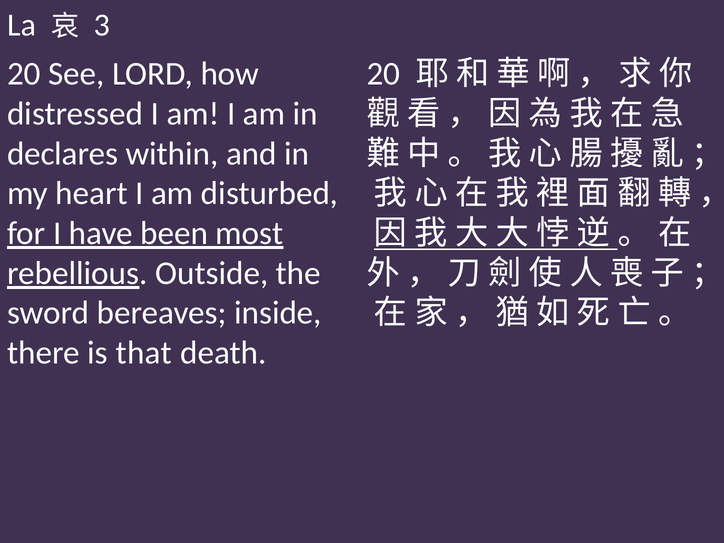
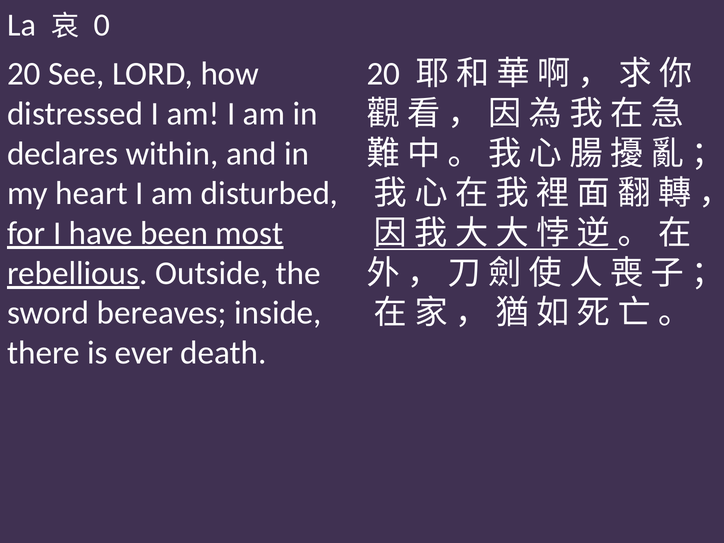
3: 3 -> 0 (102, 25)
that: that -> ever (144, 353)
